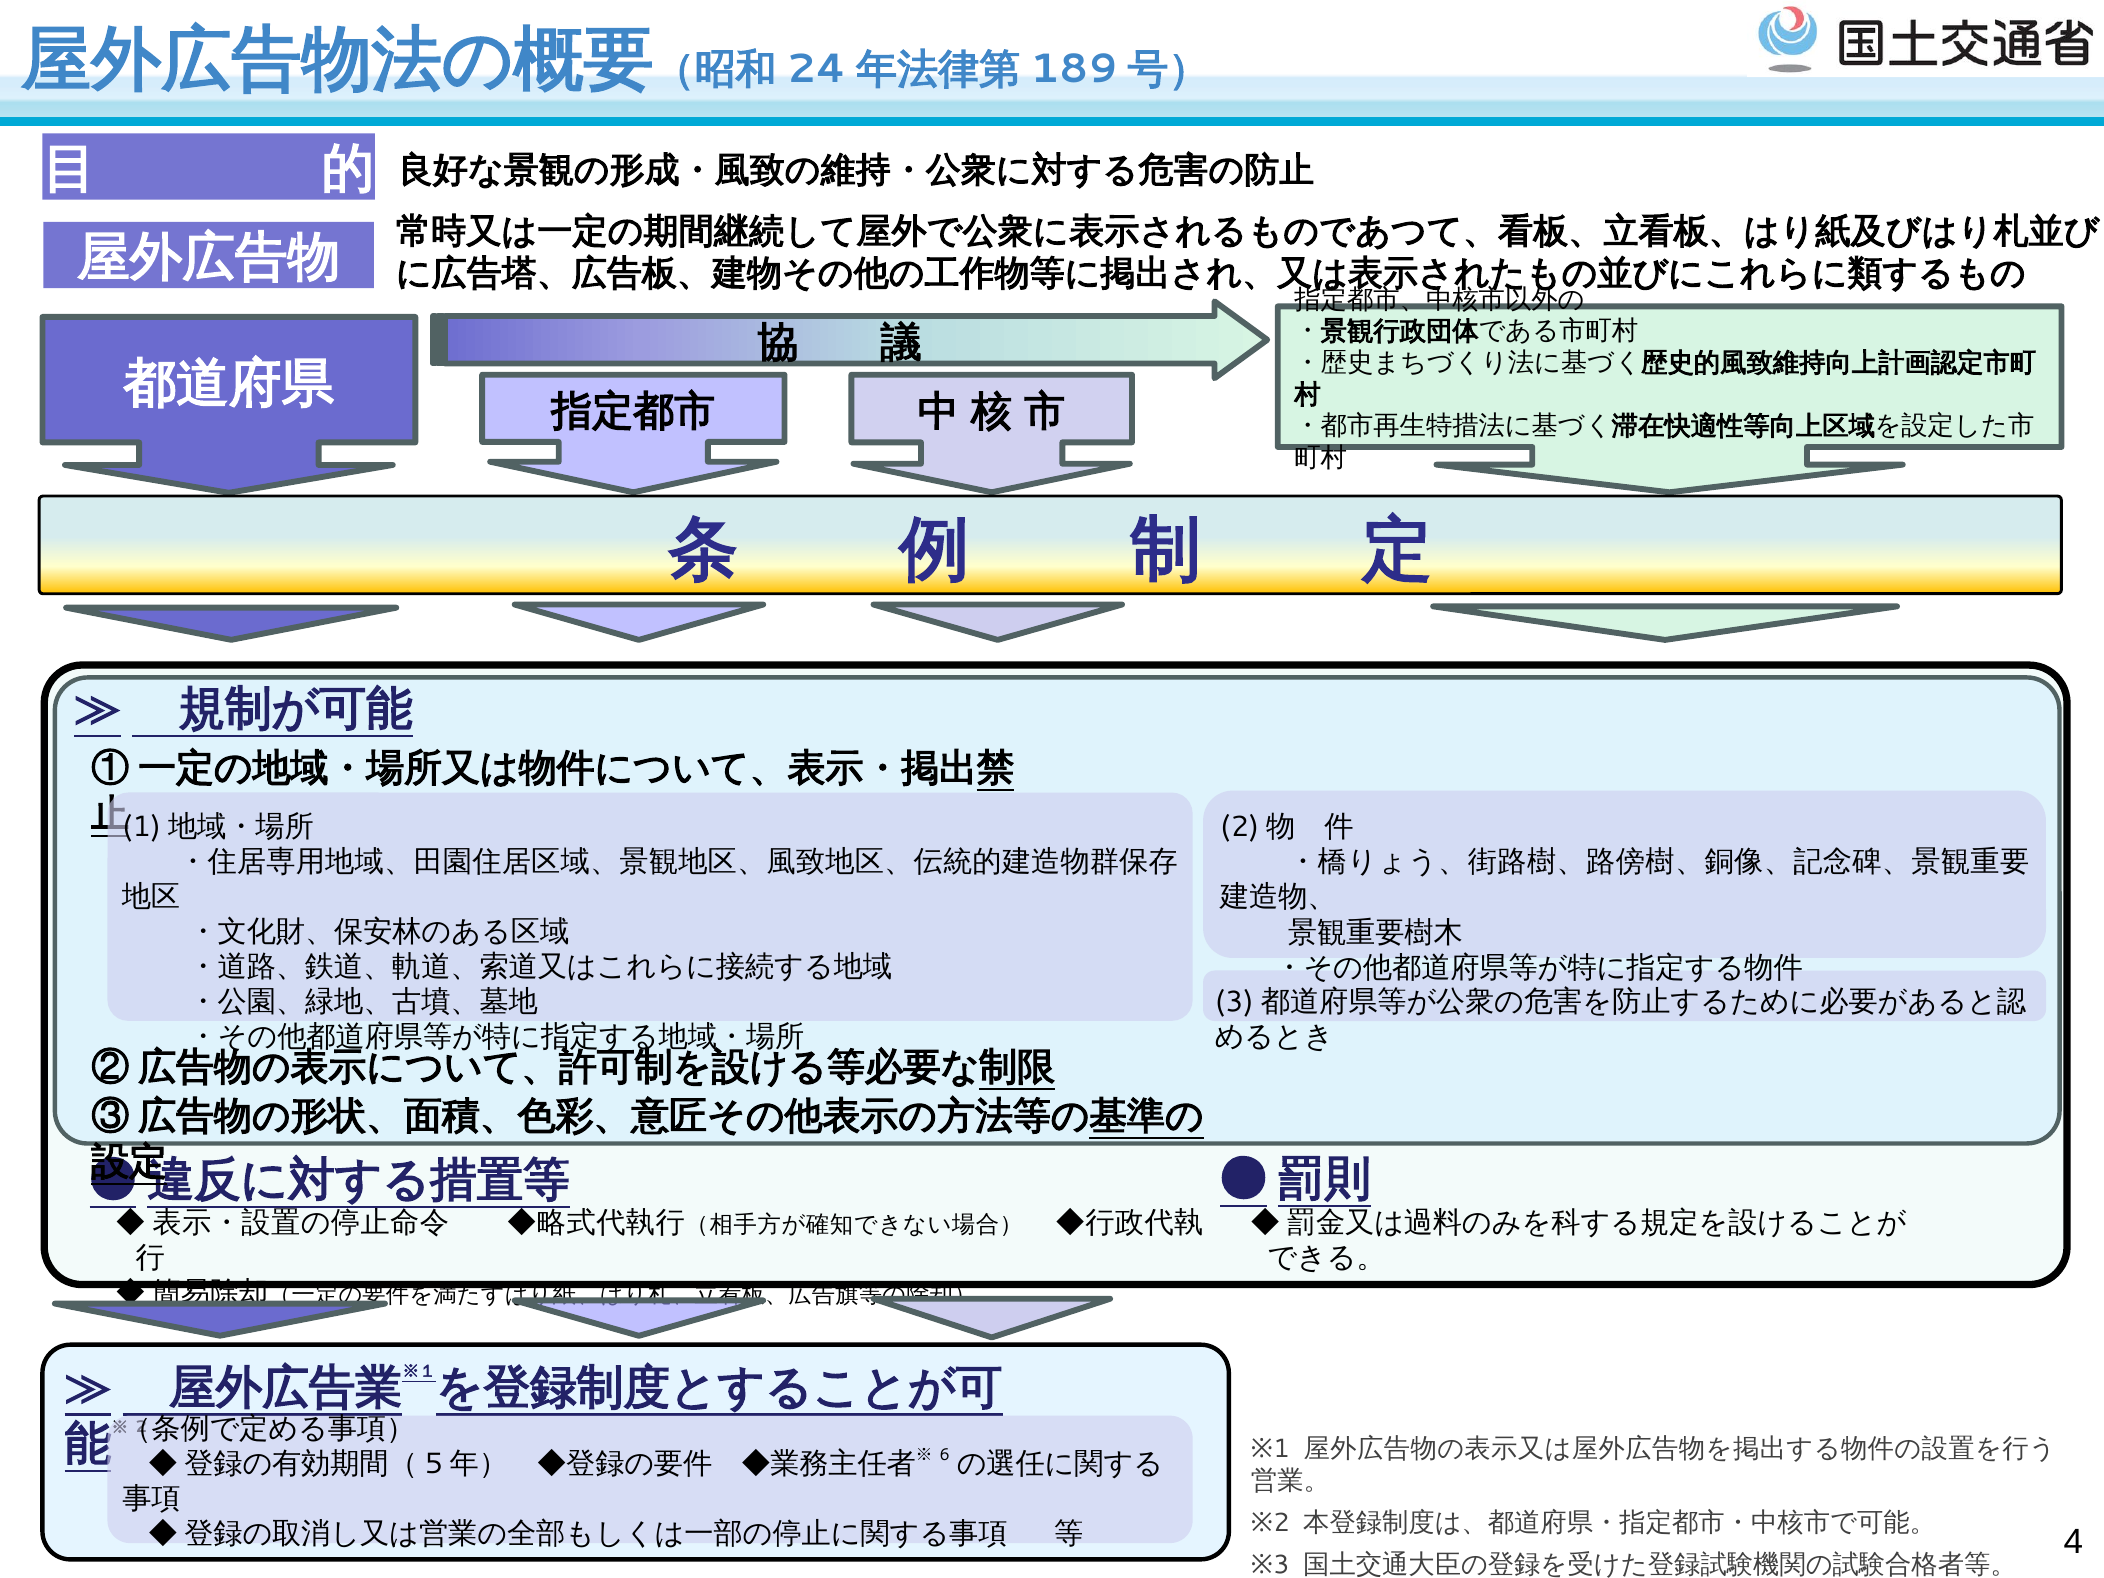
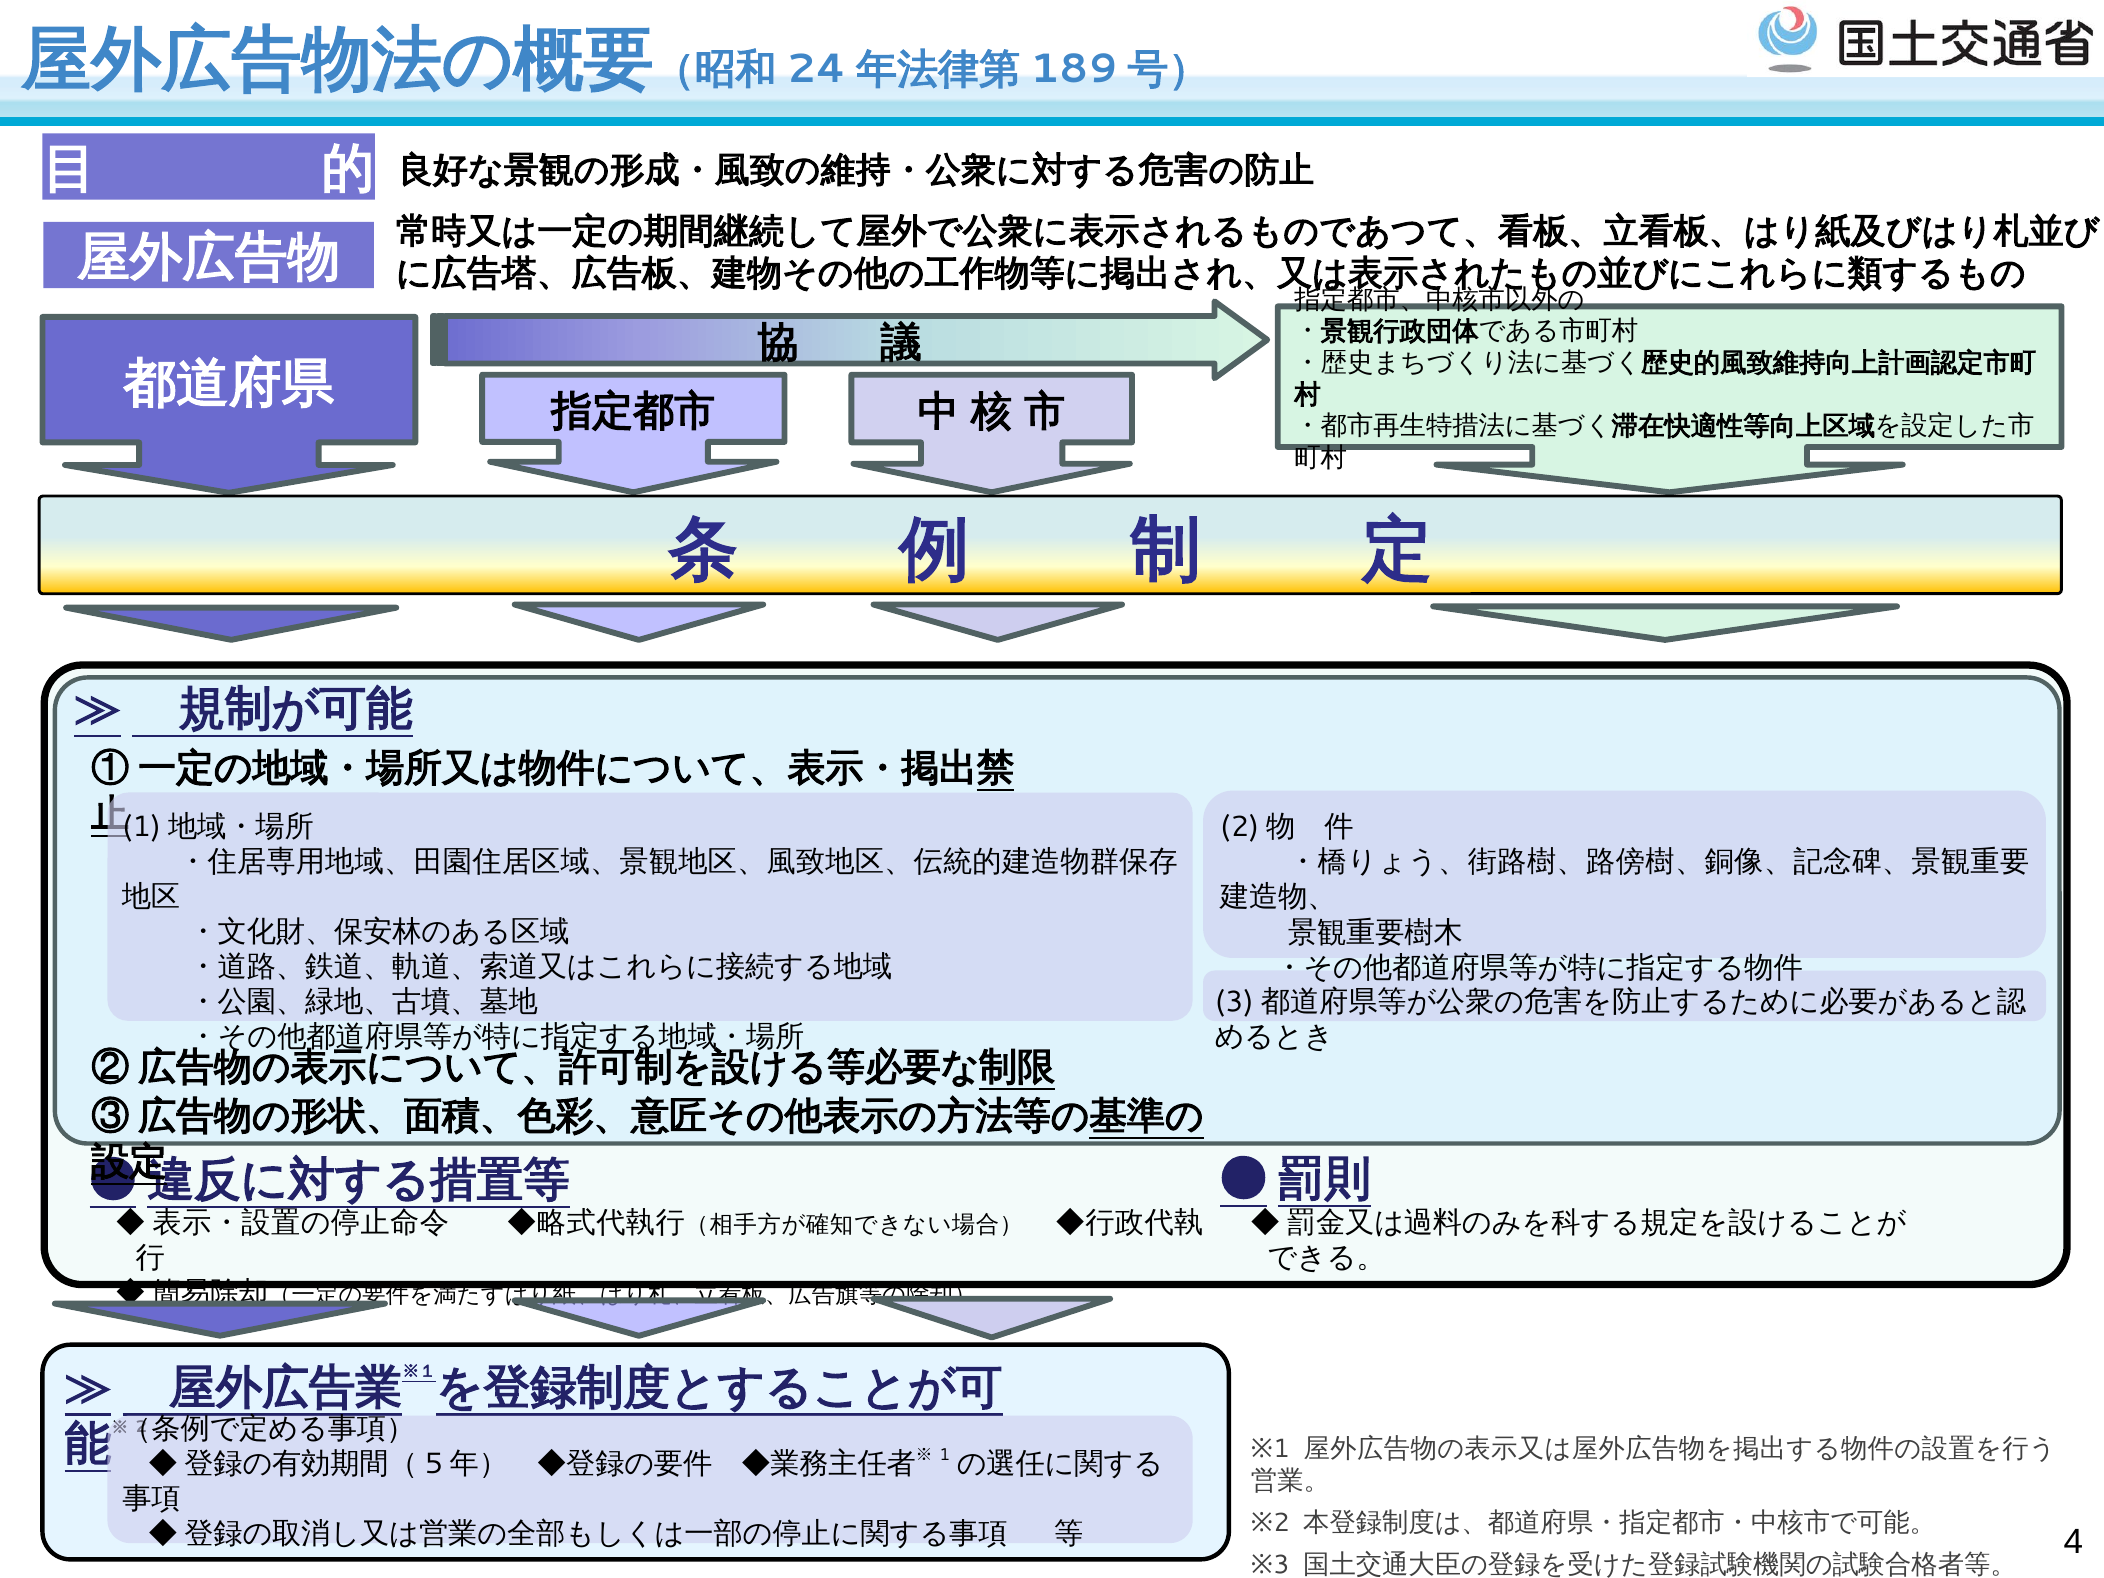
6: 6 -> 1 (945, 1455)
